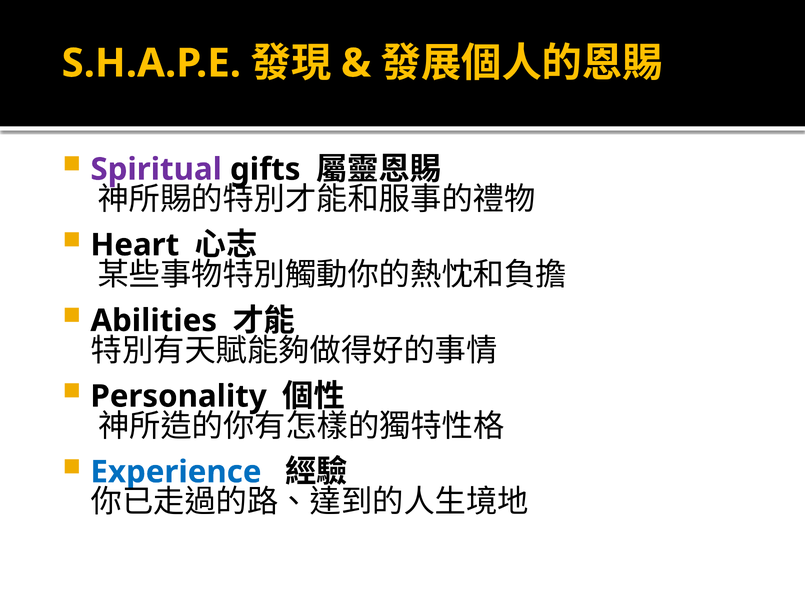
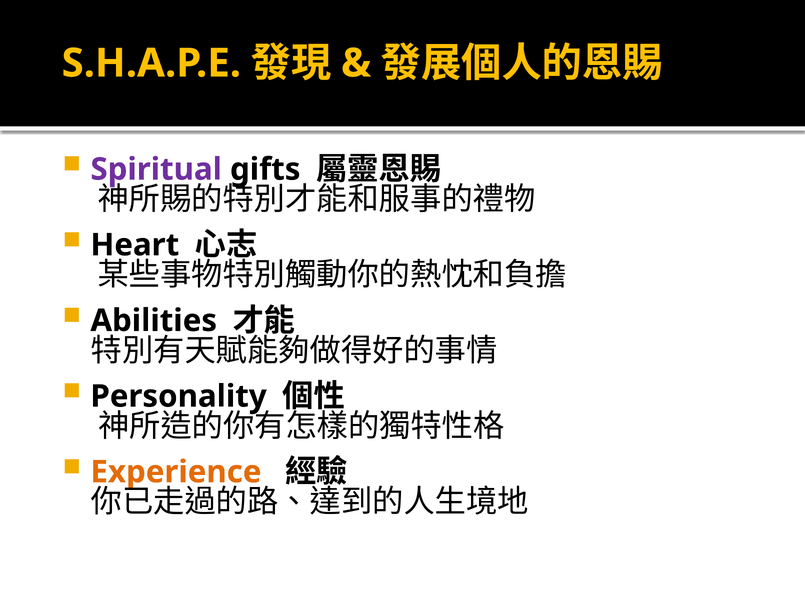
Experience colour: blue -> orange (176, 472)
